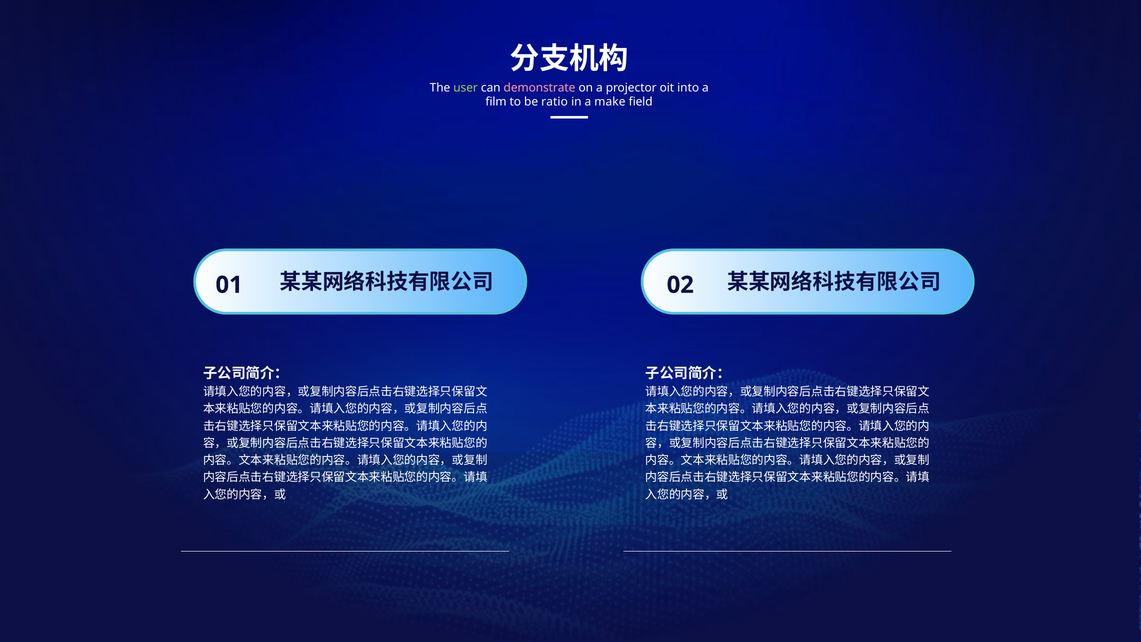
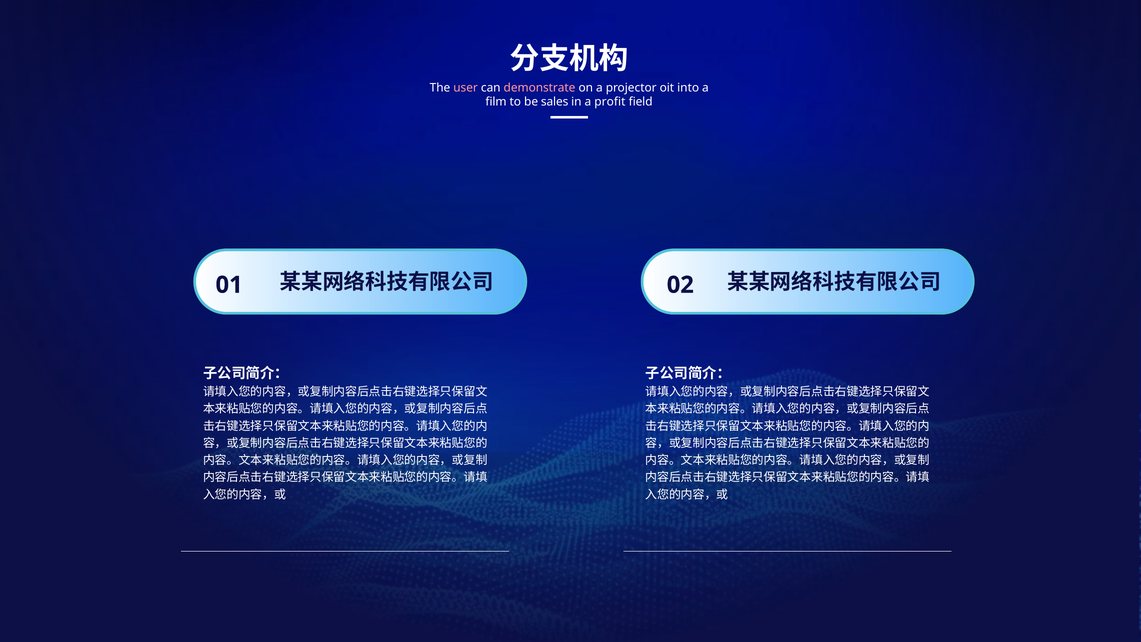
user colour: light green -> pink (466, 88)
ratio: ratio -> sales (555, 102)
make: make -> profit (610, 102)
